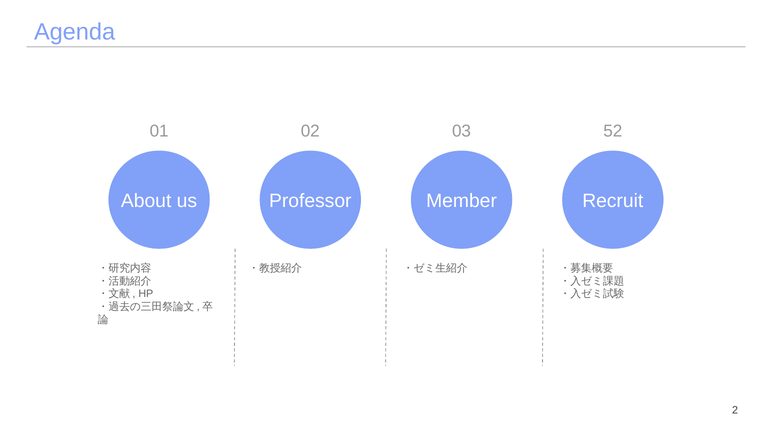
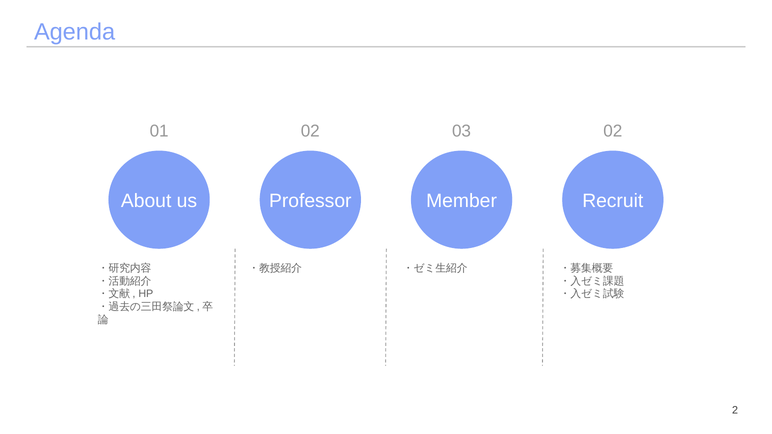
03 52: 52 -> 02 (613, 131)
